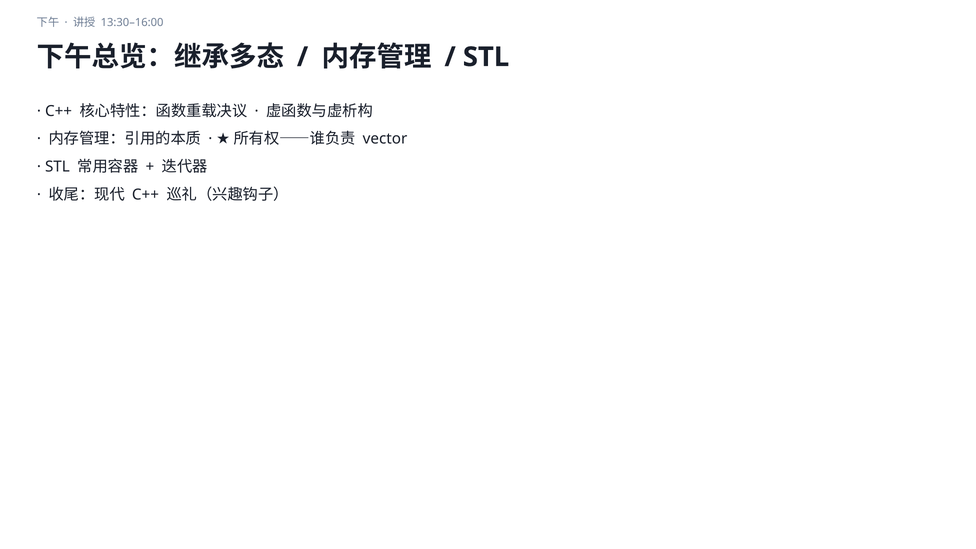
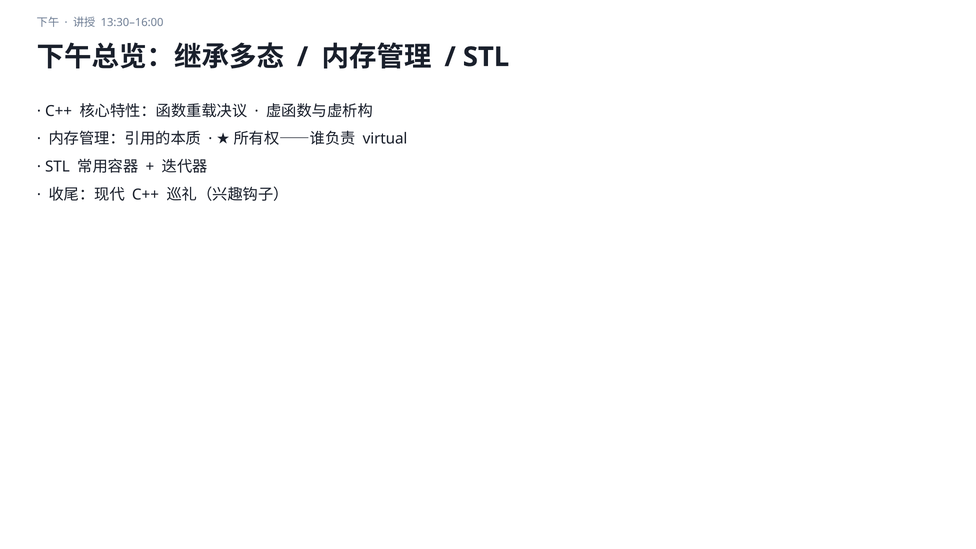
vector: vector -> virtual (385, 139)
